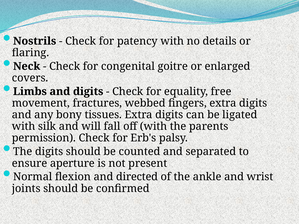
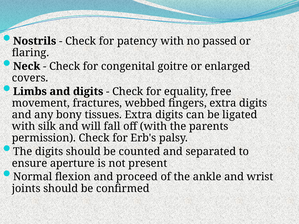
details: details -> passed (220, 41)
directed: directed -> proceed (137, 177)
